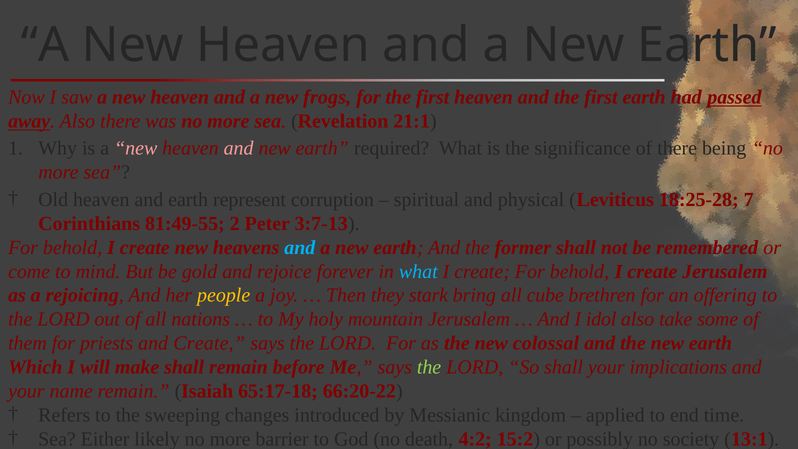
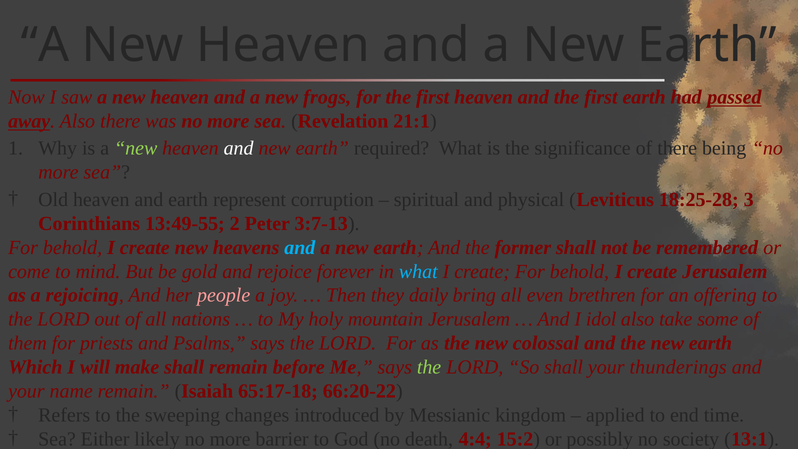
new colour: pink -> light green (136, 148)
and colour: pink -> white (239, 148)
7: 7 -> 3 (749, 200)
81:49-55: 81:49-55 -> 13:49-55 (185, 224)
people colour: yellow -> pink (224, 295)
stark: stark -> daily (429, 295)
cube: cube -> even (545, 295)
and Create: Create -> Psalms (209, 343)
implications: implications -> thunderings (678, 367)
4:2: 4:2 -> 4:4 (475, 439)
